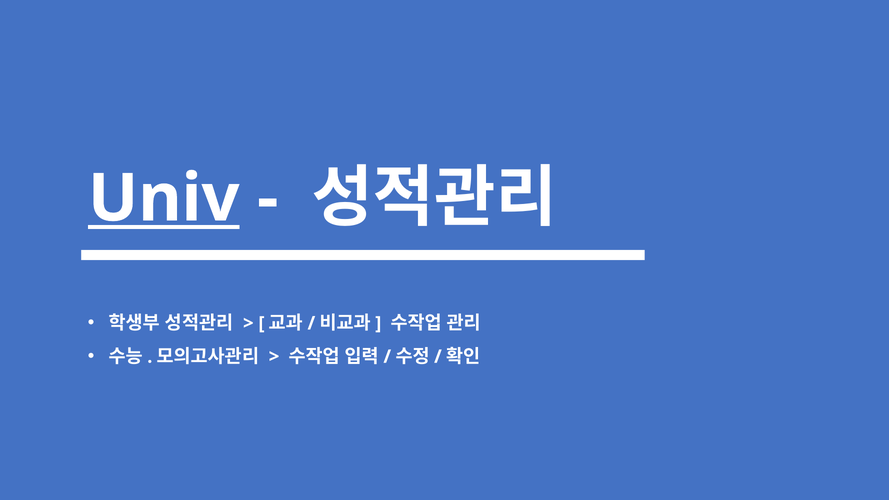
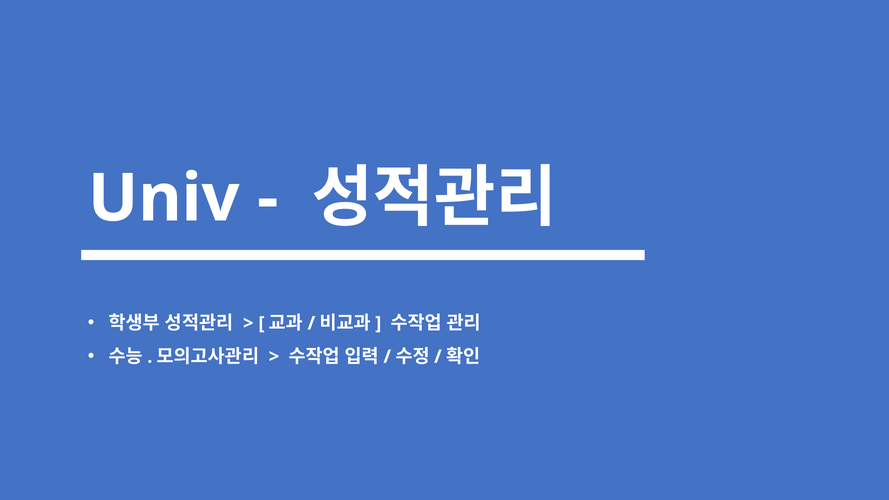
Univ underline: present -> none (164, 199)
